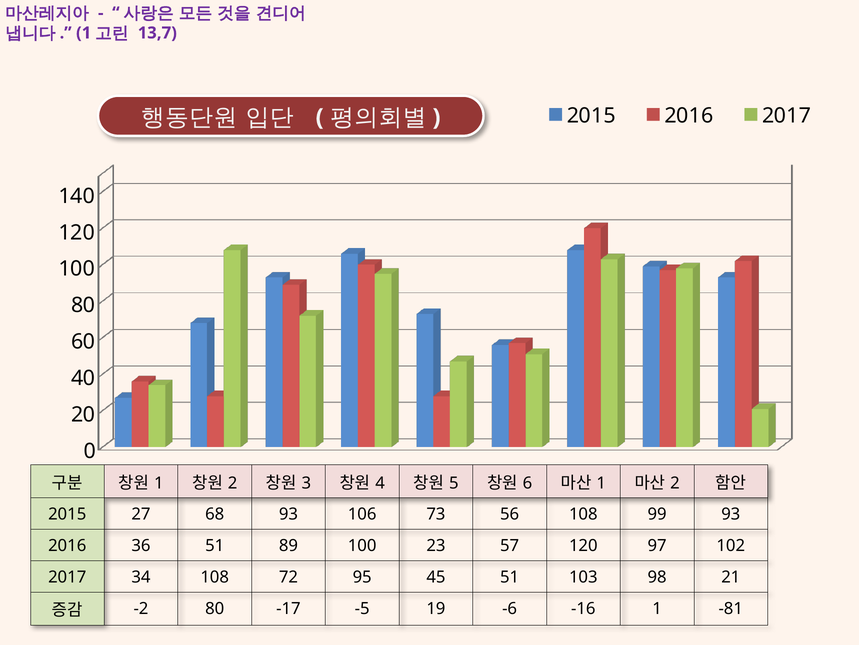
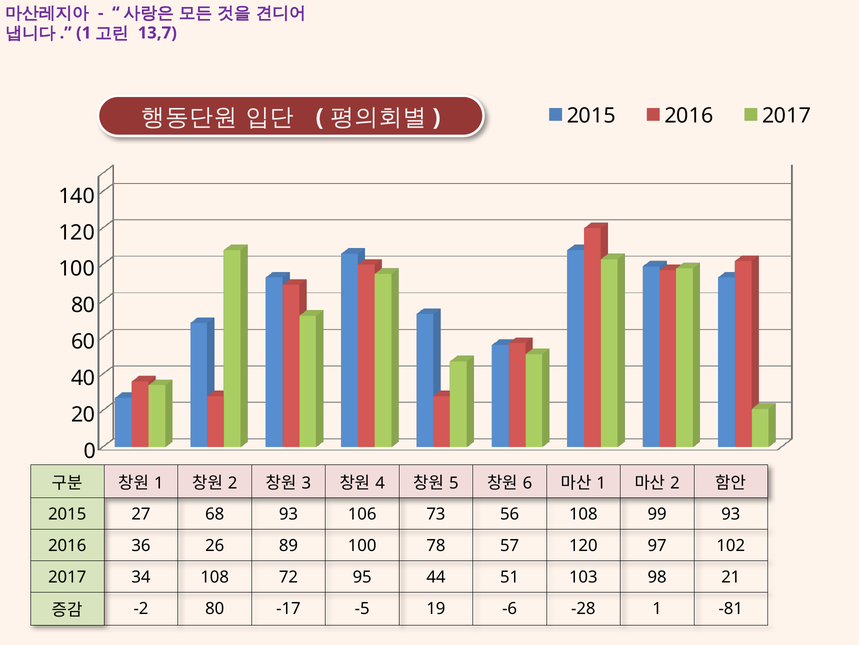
36 51: 51 -> 26 (215, 545)
23: 23 -> 78 (436, 545)
45: 45 -> 44 (436, 577)
-16: -16 -> -28 (583, 608)
